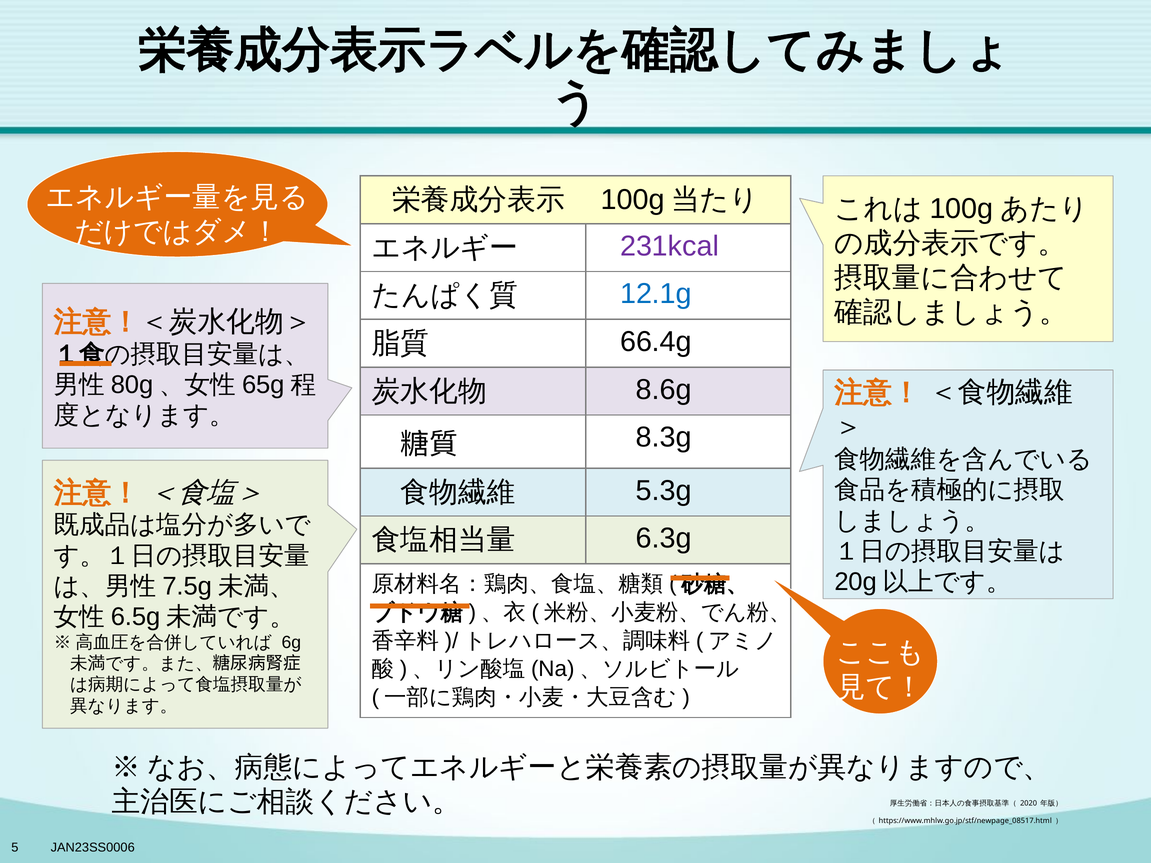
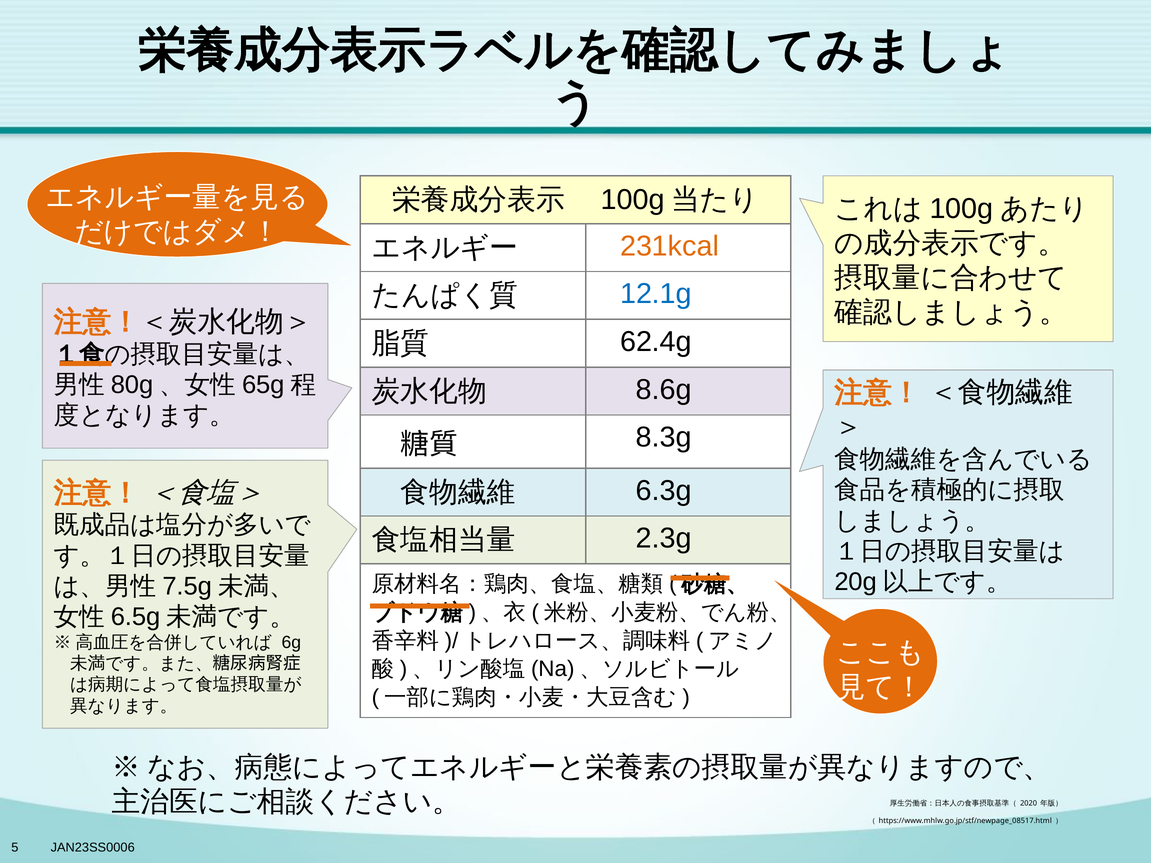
231kcal colour: purple -> orange (670, 246)
66.4g: 66.4g -> 62.4g (656, 342)
5.3g: 5.3g -> 6.3g (664, 491)
6.3g: 6.3g -> 2.3g (664, 539)
